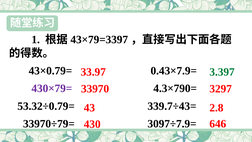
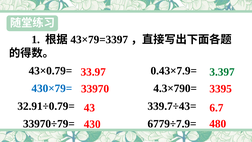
430×79= colour: purple -> blue (52, 88)
3297: 3297 -> 3395 (221, 89)
53.32÷0.79=: 53.32÷0.79= -> 32.91÷0.79= (46, 106)
2.8: 2.8 -> 6.7 (216, 108)
3097÷7.9=: 3097÷7.9= -> 6779÷7.9= (172, 124)
646: 646 -> 480 (218, 124)
